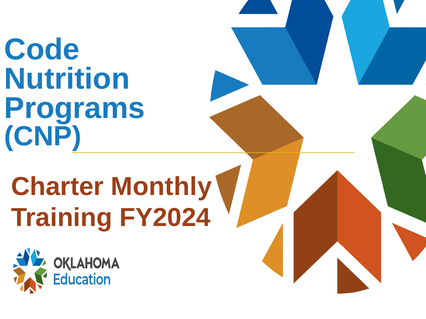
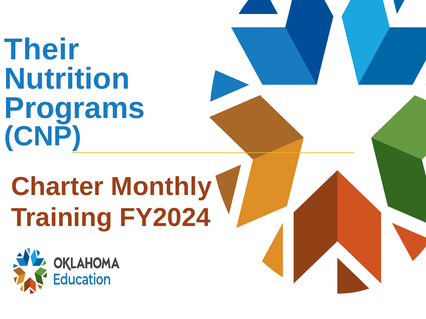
Code: Code -> Their (42, 50)
